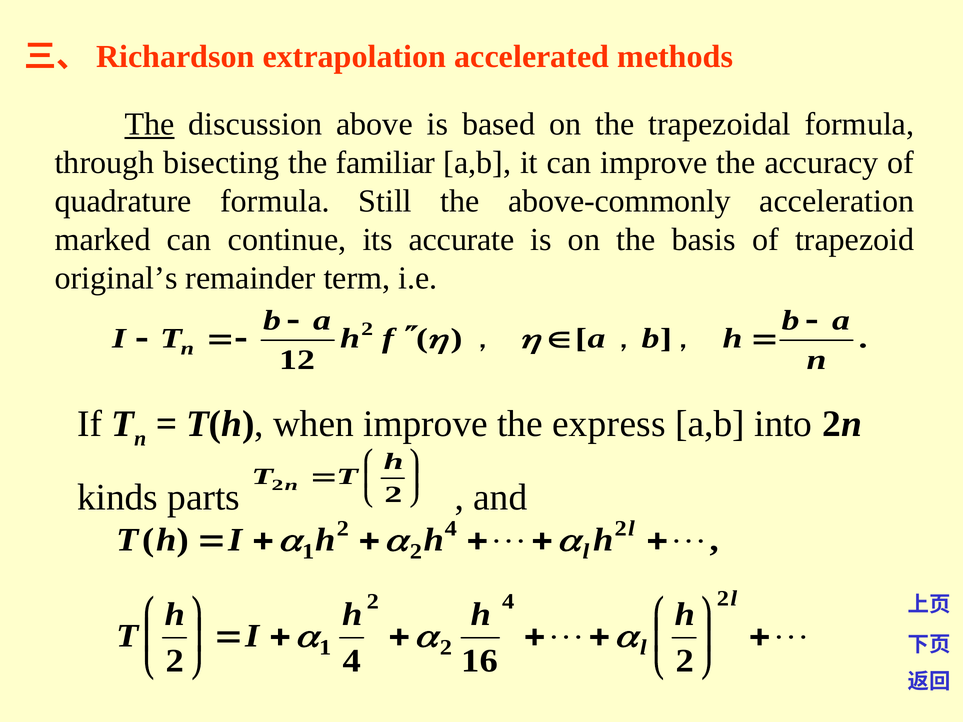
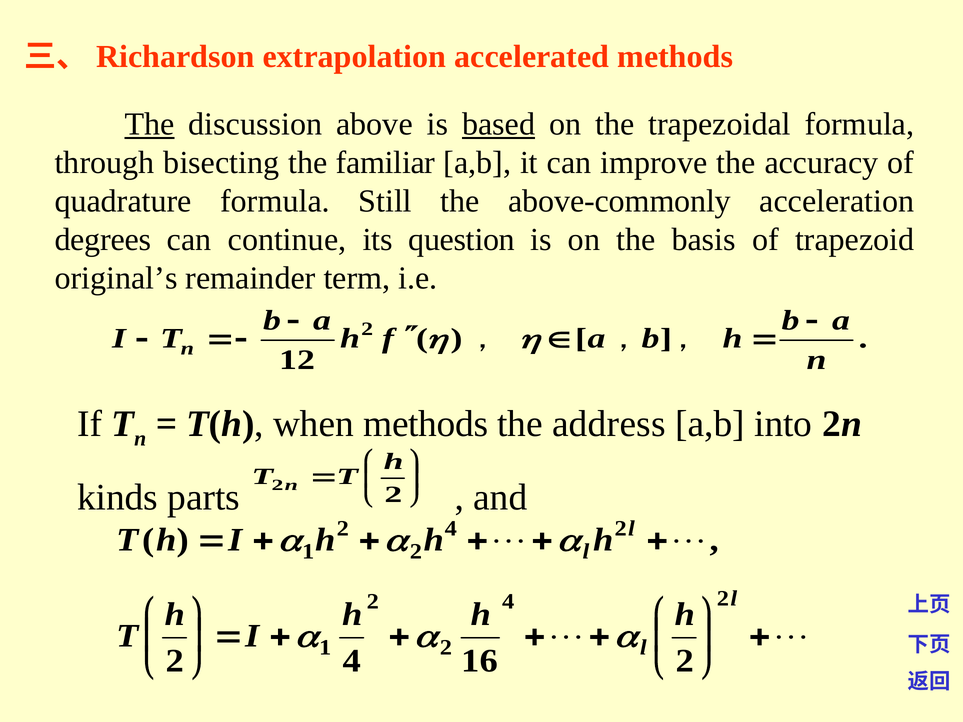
based underline: none -> present (499, 124)
marked: marked -> degrees (103, 240)
accurate: accurate -> question (462, 240)
when improve: improve -> methods (426, 424)
express: express -> address (609, 424)
